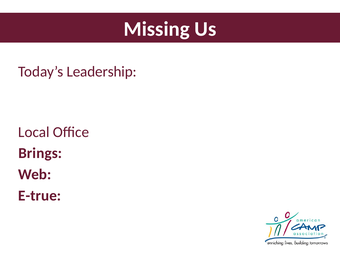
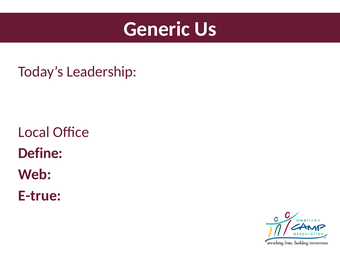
Missing: Missing -> Generic (157, 29)
Brings: Brings -> Define (40, 153)
